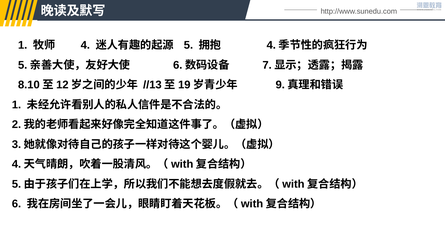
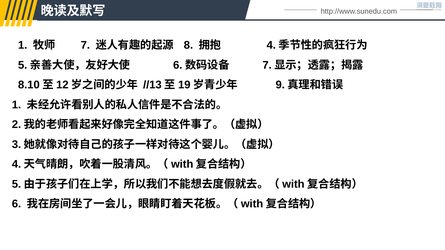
4: 4 -> 7 (85, 45)
5: 5 -> 8 (188, 45)
